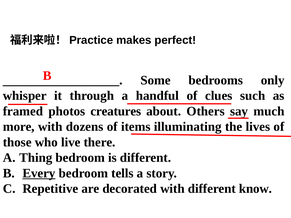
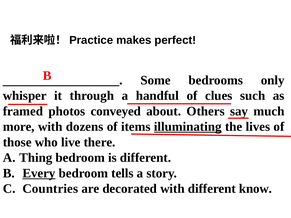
creatures: creatures -> conveyed (116, 111)
illuminating underline: none -> present (188, 127)
Repetitive: Repetitive -> Countries (50, 189)
